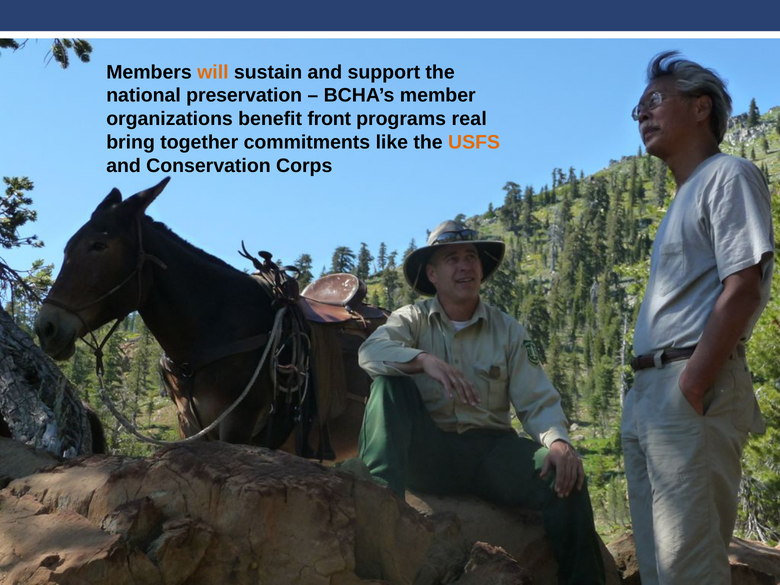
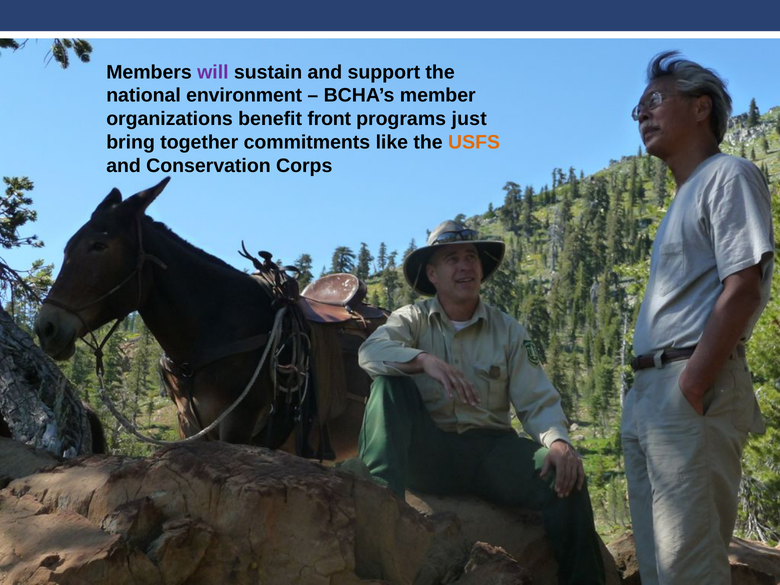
will colour: orange -> purple (213, 72)
preservation: preservation -> environment (244, 96)
real: real -> just (469, 119)
